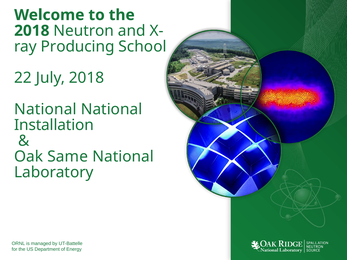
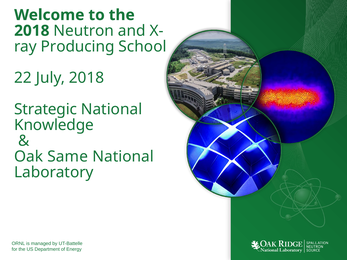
National: National -> Strategic (46, 109)
Installation: Installation -> Knowledge (54, 125)
